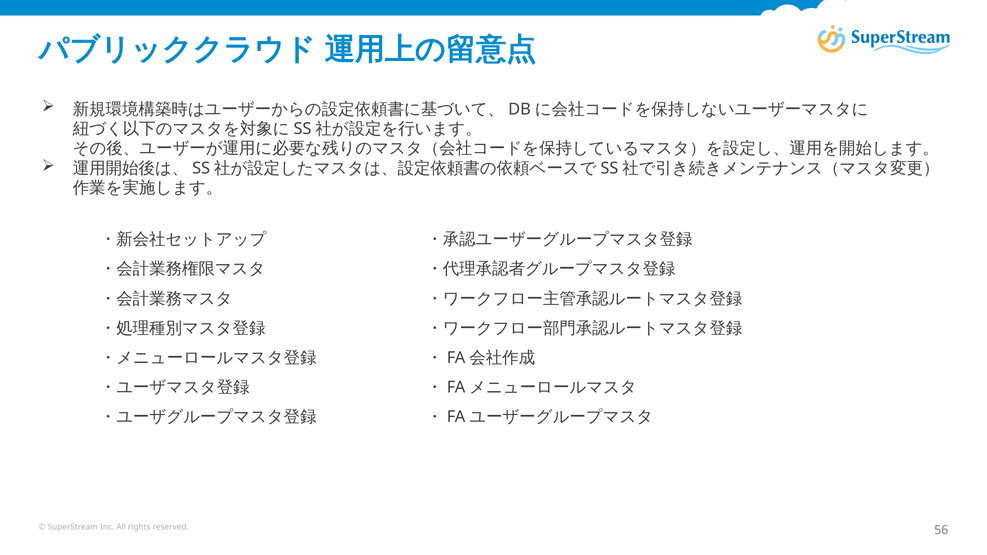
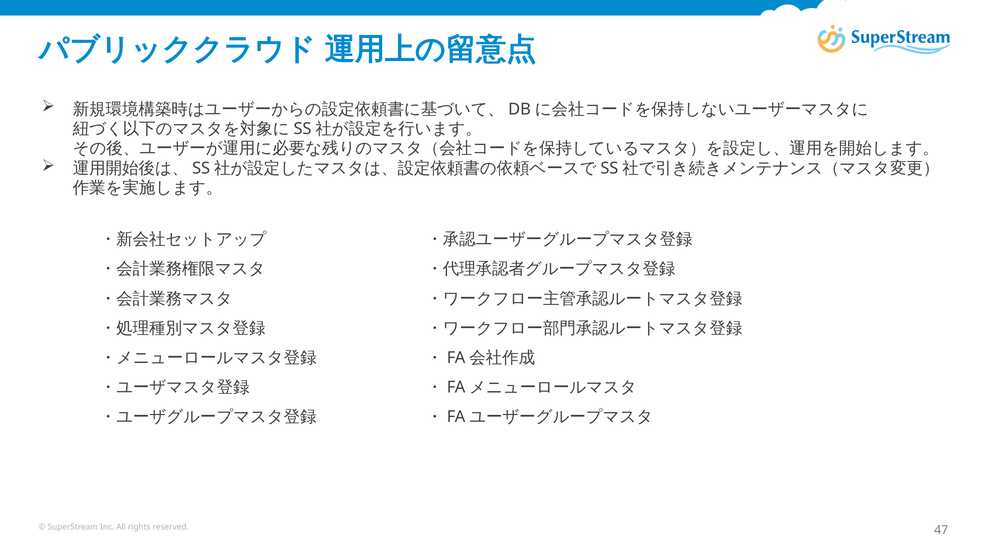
56: 56 -> 47 (941, 531)
